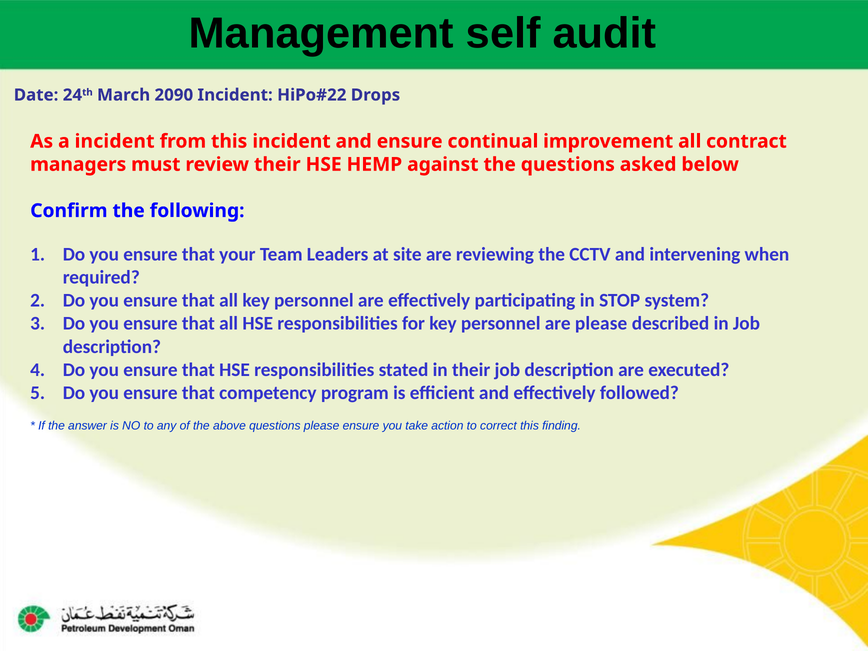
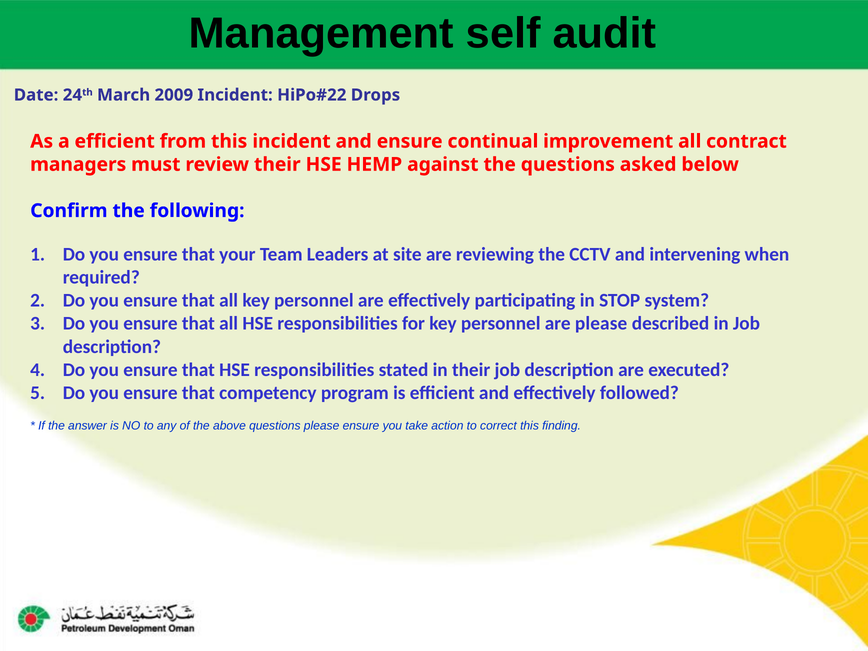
2090: 2090 -> 2009 (174, 95)
a incident: incident -> efficient (115, 141)
